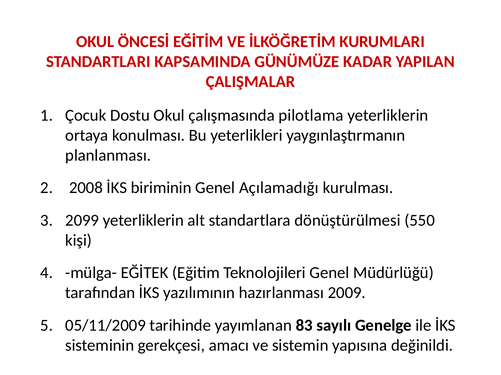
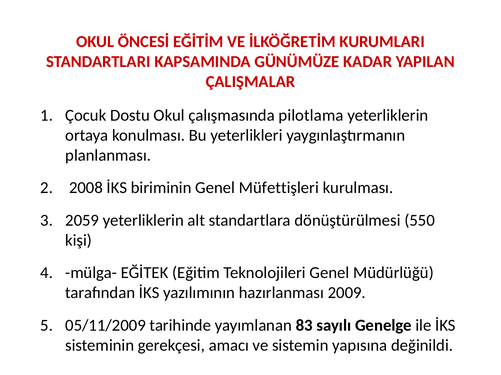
Açılamadığı: Açılamadığı -> Müfettişleri (279, 188)
2099: 2099 -> 2059 (82, 221)
